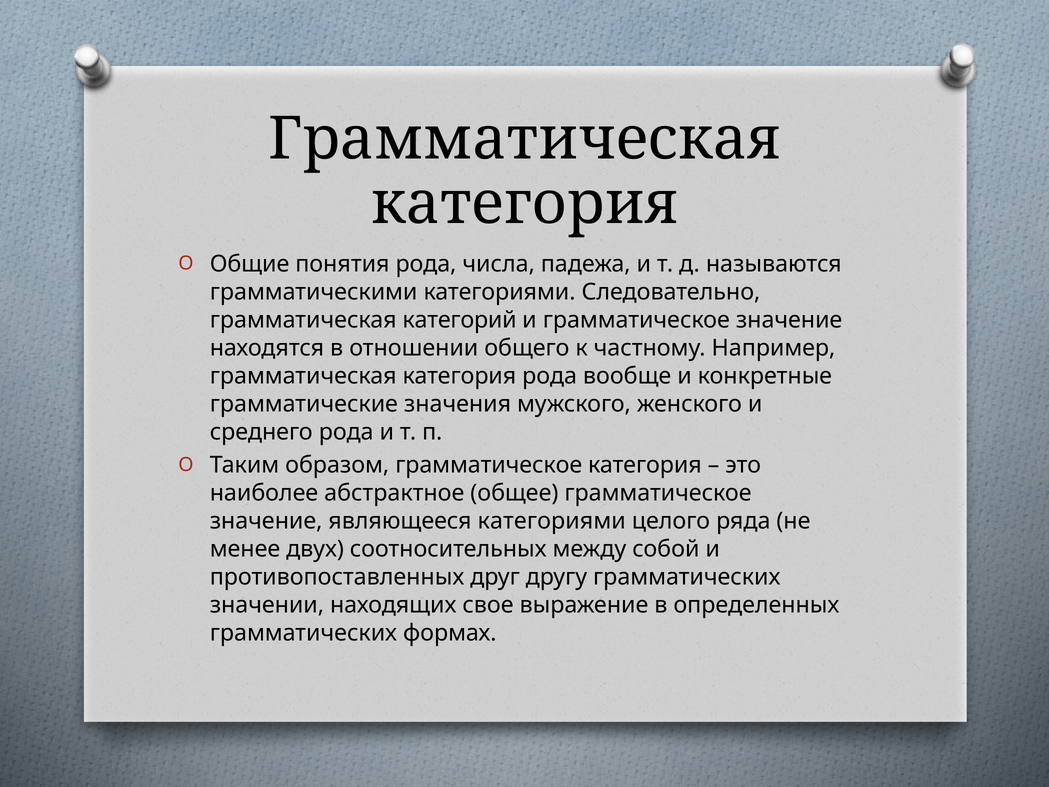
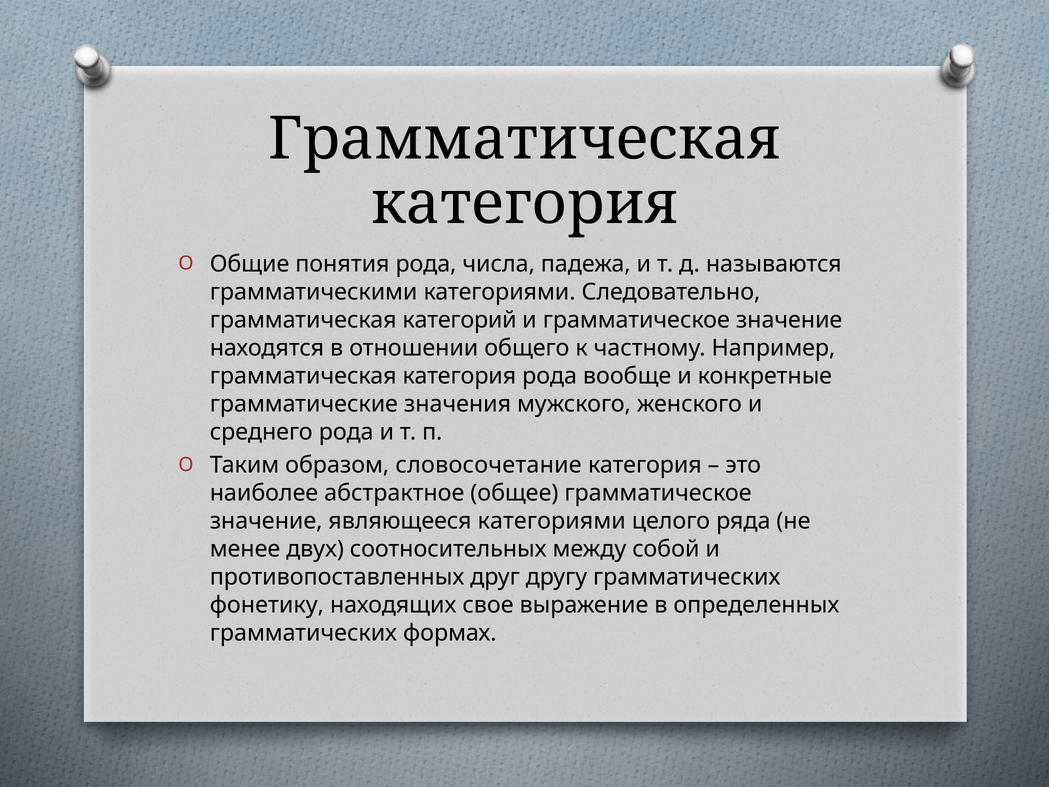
образом грамматическое: грамматическое -> словосочетание (489, 465)
значении: значении -> фонетику (267, 605)
